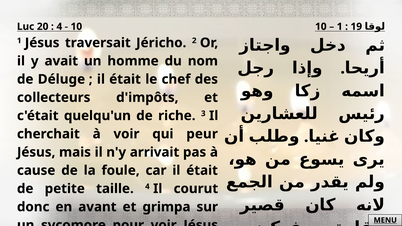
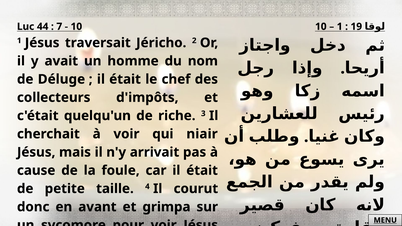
20: 20 -> 44 (43, 27)
4: 4 -> 7 (59, 27)
peur: peur -> niair (202, 134)
